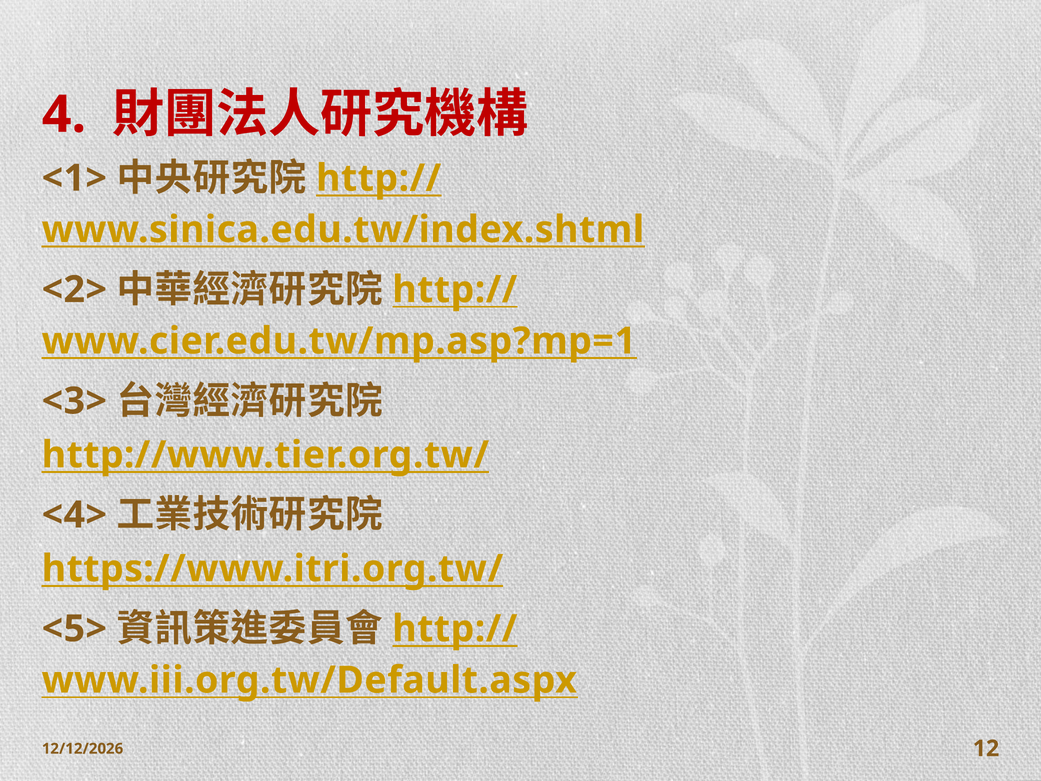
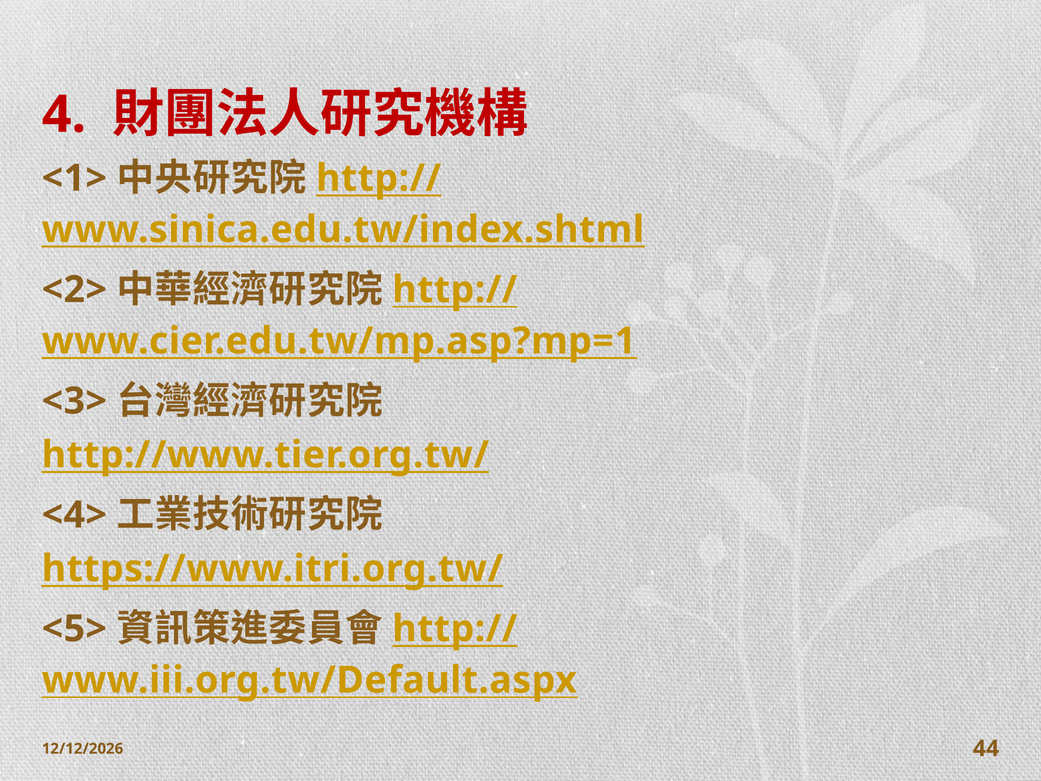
12: 12 -> 44 (986, 748)
